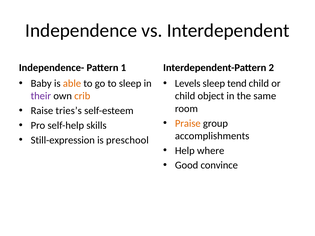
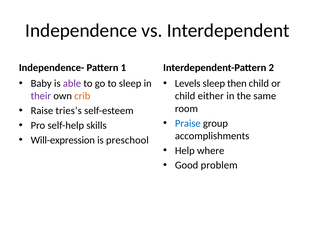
able colour: orange -> purple (72, 84)
tend: tend -> then (237, 84)
object: object -> either (211, 96)
Praise colour: orange -> blue (188, 123)
Still-expression: Still-expression -> Will-expression (63, 140)
convince: convince -> problem (219, 165)
